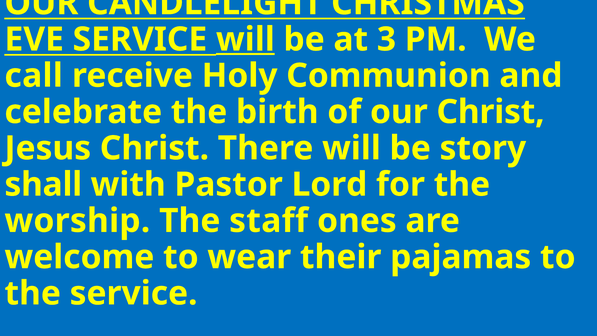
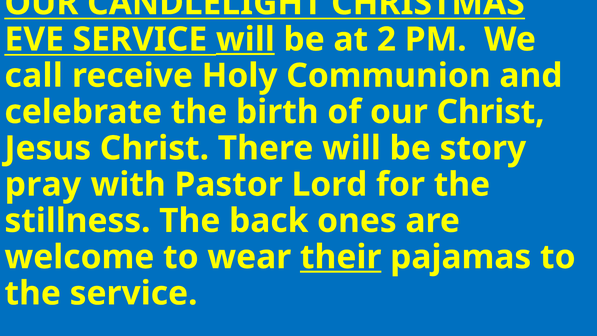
3: 3 -> 2 (386, 39)
shall: shall -> pray (43, 184)
worship: worship -> stillness (77, 221)
staff: staff -> back (269, 221)
their underline: none -> present (341, 257)
